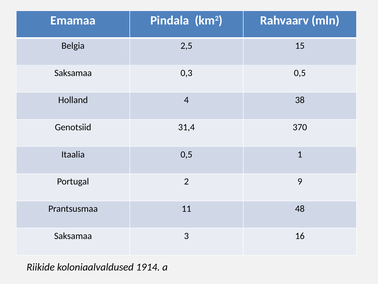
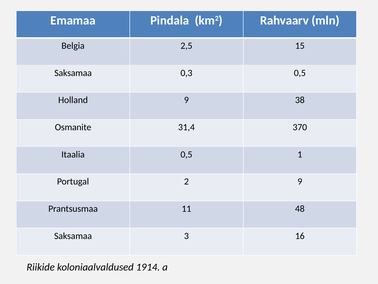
Holland 4: 4 -> 9 (186, 100)
Genotsiid: Genotsiid -> Osmanite (73, 127)
